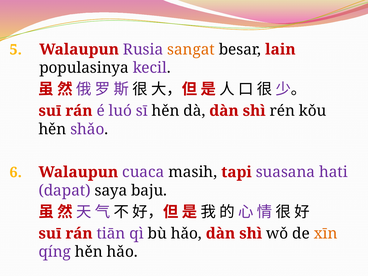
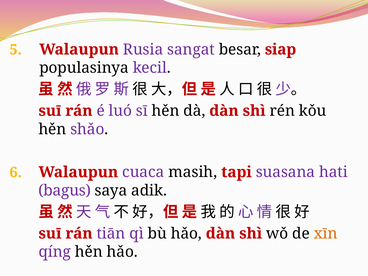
sangat colour: orange -> purple (191, 49)
lain: lain -> siap (281, 49)
dapat: dapat -> bagus (65, 191)
baju: baju -> adik (149, 191)
